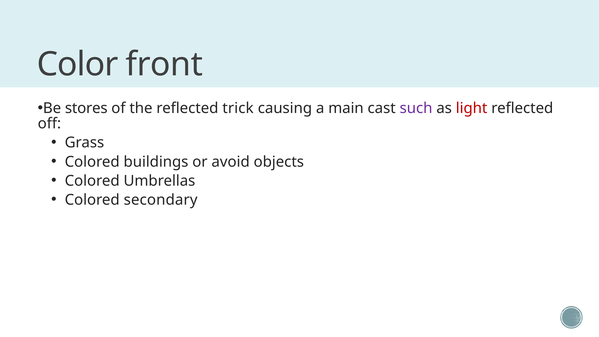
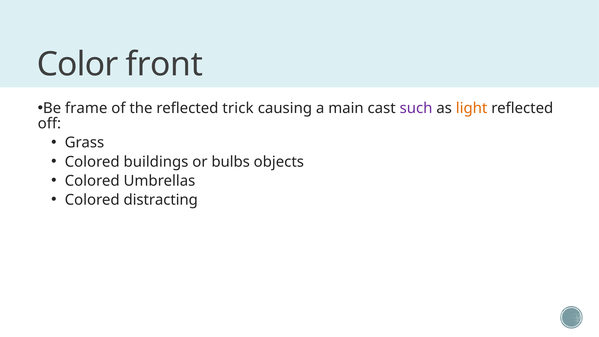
stores: stores -> frame (86, 108)
light colour: red -> orange (472, 108)
avoid: avoid -> bulbs (231, 162)
secondary: secondary -> distracting (161, 200)
